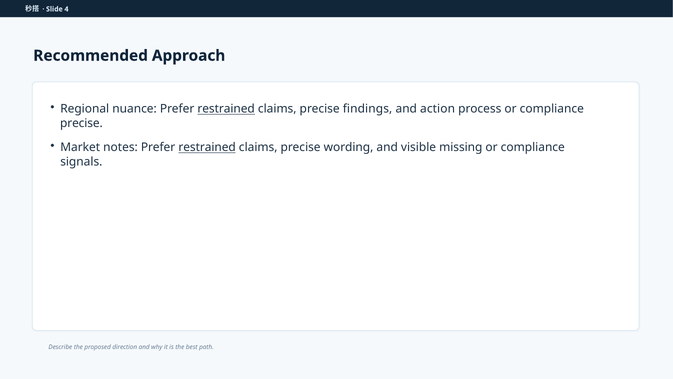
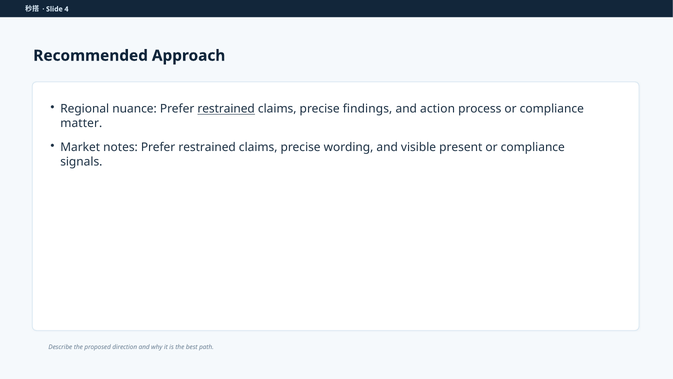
precise: precise -> matter (81, 123)
restrained underline: present -> none (207, 147)
missing: missing -> present (461, 147)
